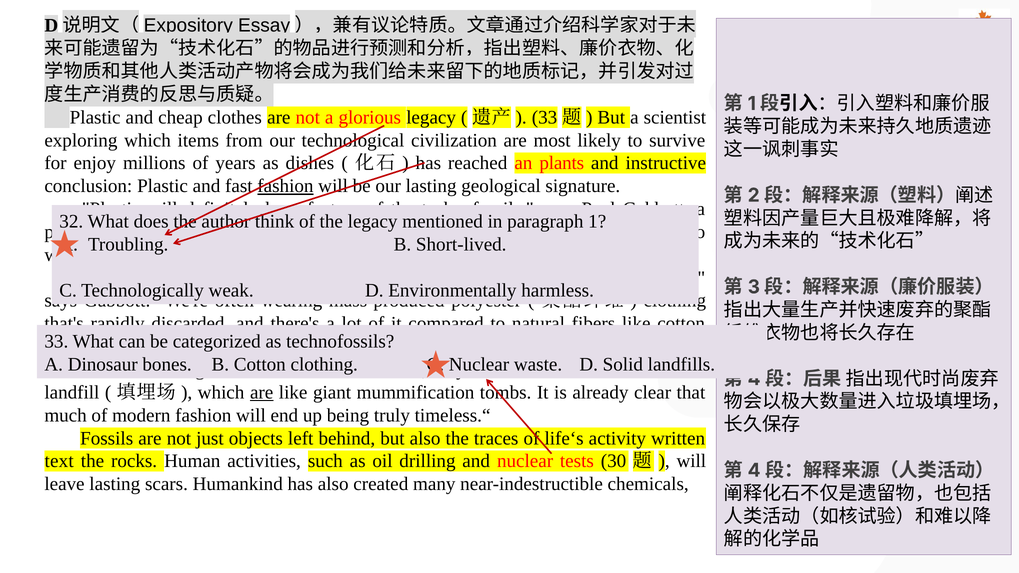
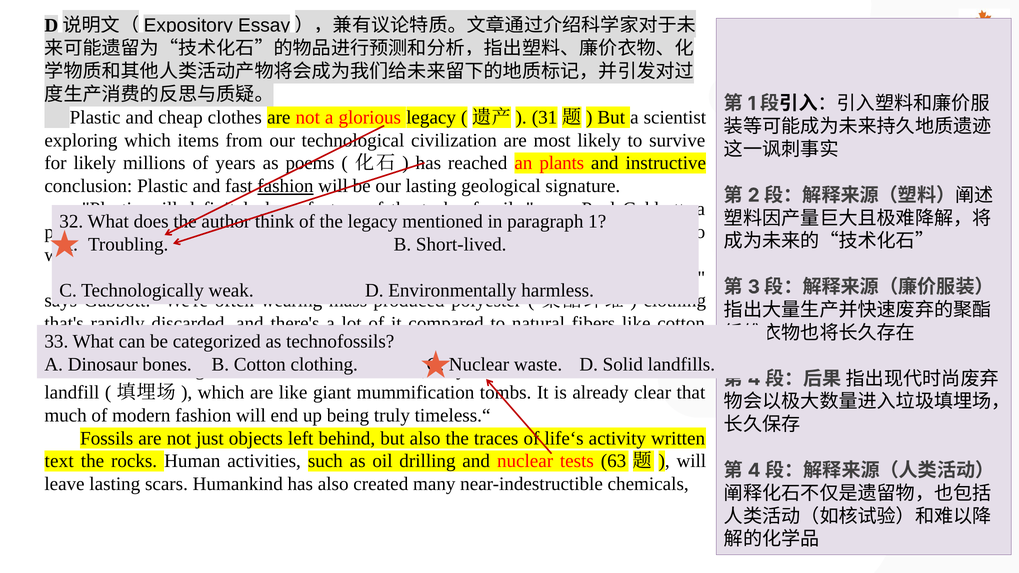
33: 33 -> 31 (545, 117)
for enjoy: enjoy -> likely (95, 163)
dishes: dishes -> poems (310, 163)
are underline: present -> none (262, 392)
30: 30 -> 63 (614, 461)
